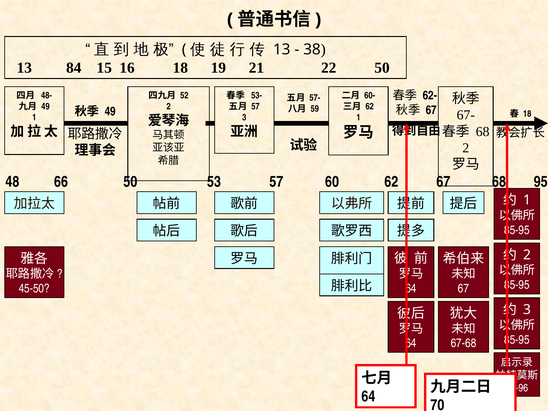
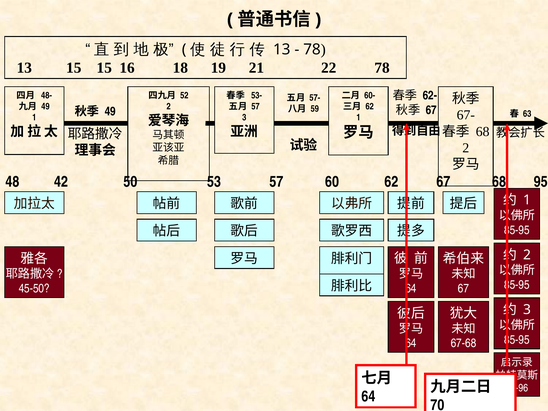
38: 38 -> 78 (312, 49)
13 84: 84 -> 15 (74, 68)
22 50: 50 -> 78 (382, 68)
18: 18 -> 63 (527, 114)
66: 66 -> 42 (61, 182)
